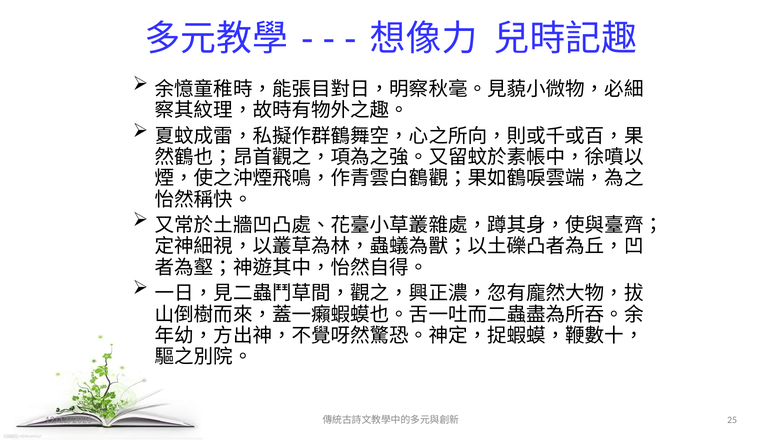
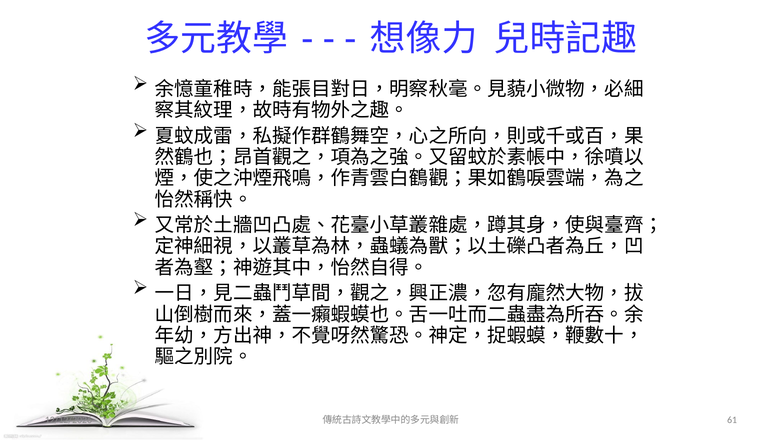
25: 25 -> 61 (732, 420)
